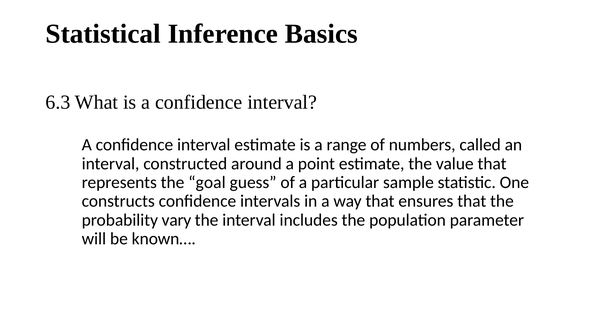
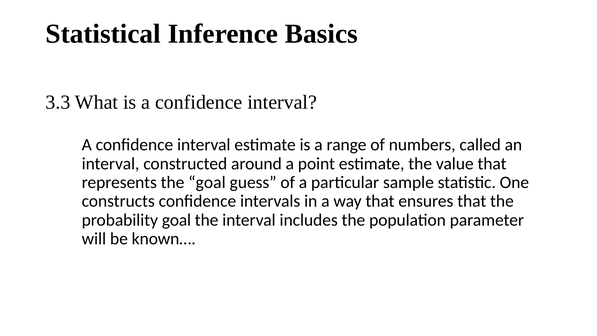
6.3: 6.3 -> 3.3 (58, 102)
probability vary: vary -> goal (176, 220)
